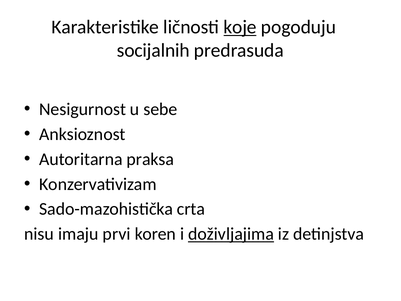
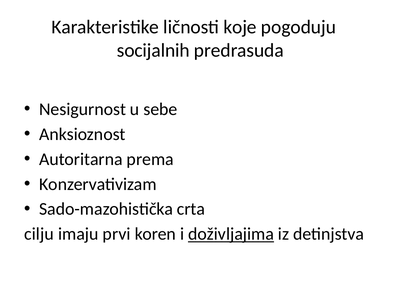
koje underline: present -> none (240, 27)
praksa: praksa -> prema (150, 159)
nisu: nisu -> cilju (39, 234)
